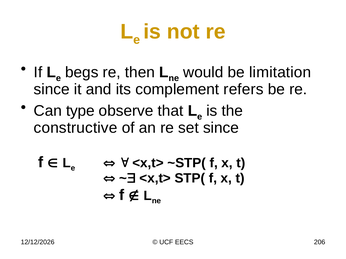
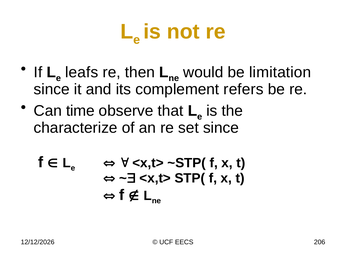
begs: begs -> leafs (82, 72)
type: type -> time (80, 111)
constructive: constructive -> characterize (76, 128)
